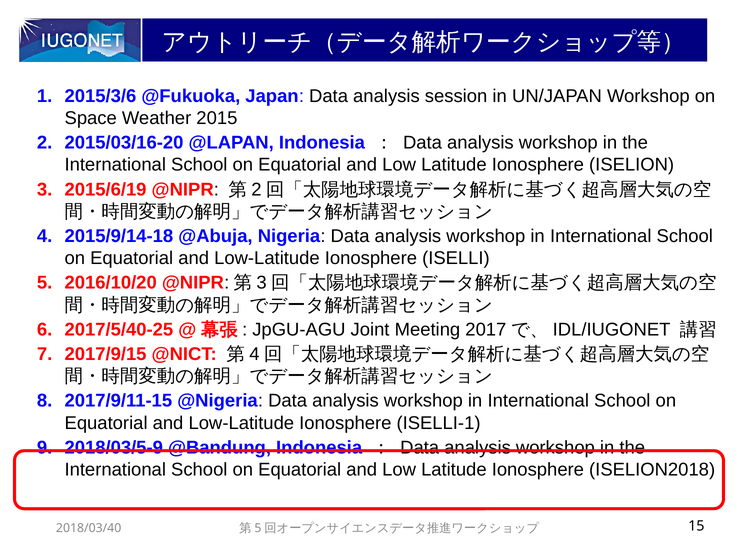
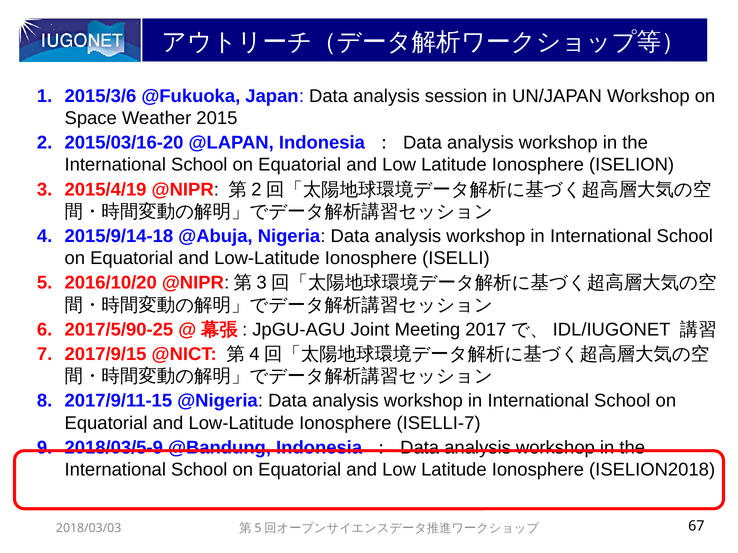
2015/6/19: 2015/6/19 -> 2015/4/19 (106, 190)
2017/5/40-25: 2017/5/40-25 -> 2017/5/90-25 (119, 330)
ISELLI-1: ISELLI-1 -> ISELLI-7 (439, 423)
2018/03/40: 2018/03/40 -> 2018/03/03 (89, 528)
15: 15 -> 67 (696, 527)
